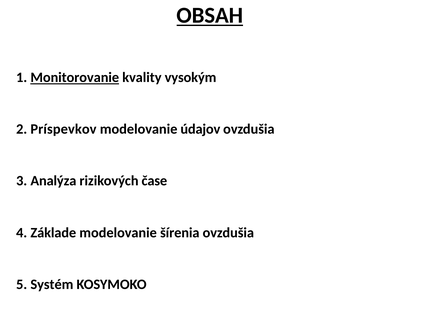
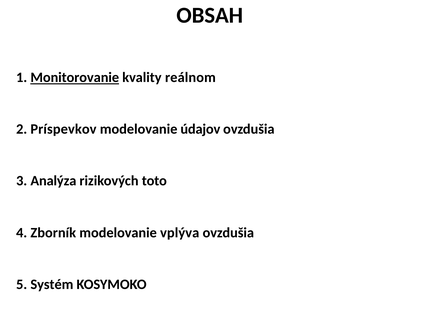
OBSAH underline: present -> none (210, 15)
vysokým: vysokým -> reálnom (190, 77)
čase: čase -> toto (154, 181)
Základe: Základe -> Zborník (53, 232)
šírenia: šírenia -> vplýva (180, 232)
